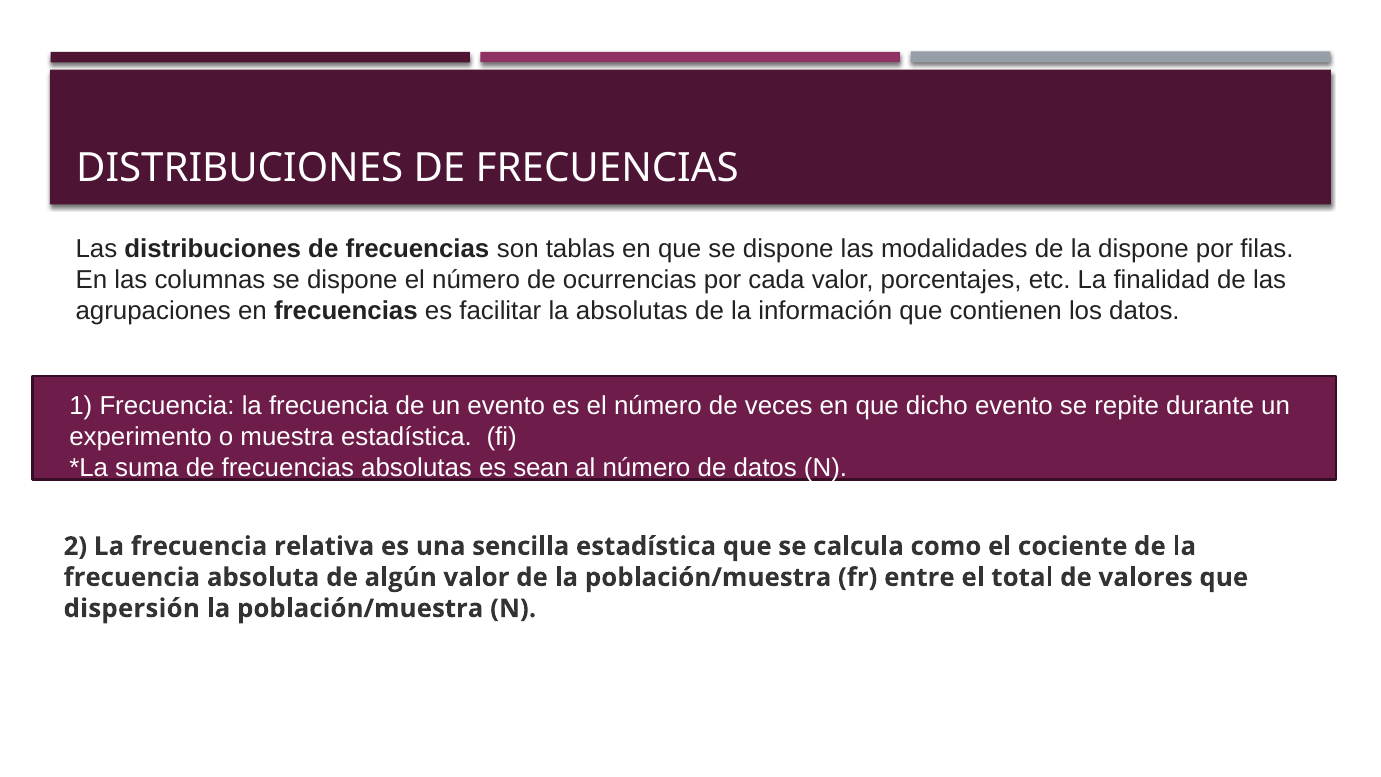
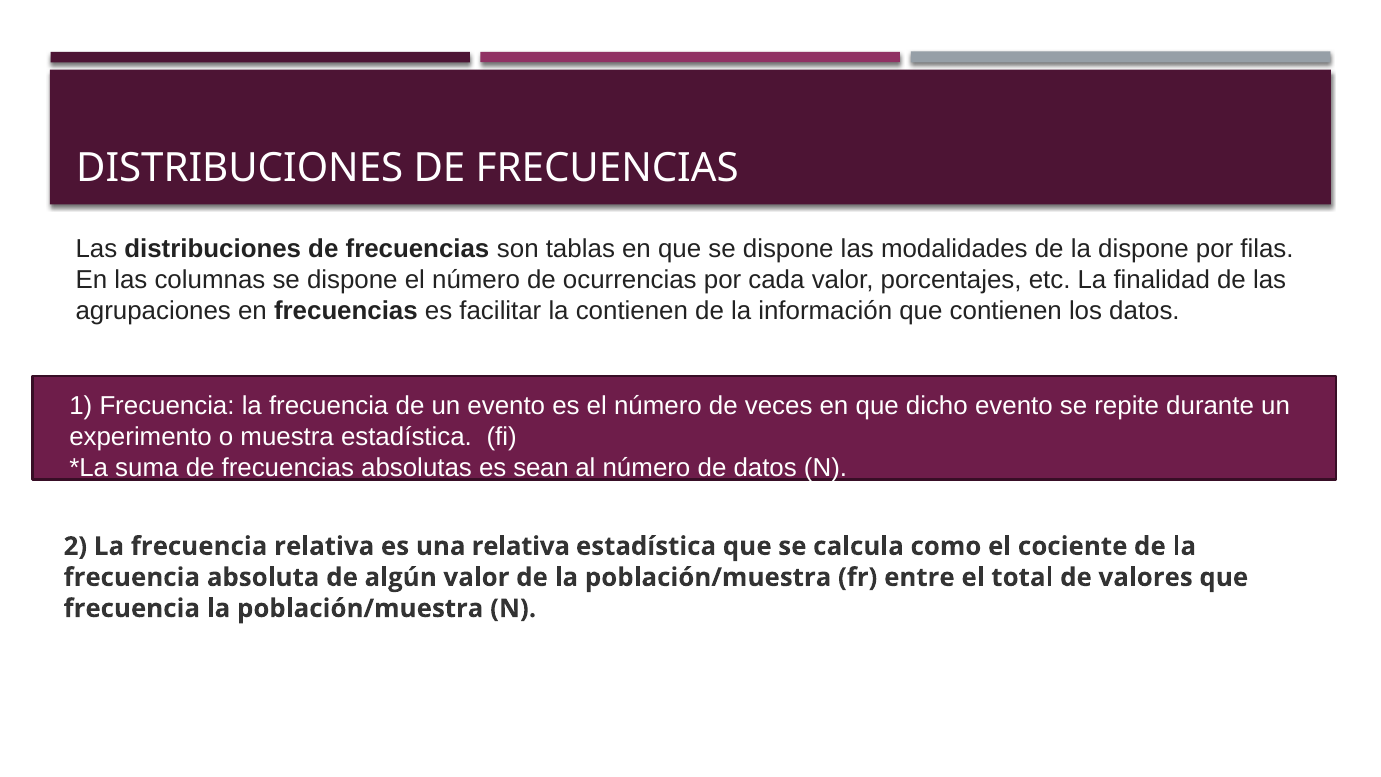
la absolutas: absolutas -> contienen (632, 311)
una sencilla: sencilla -> relativa (521, 546)
dispersión: dispersión -> frecuencia (132, 608)
